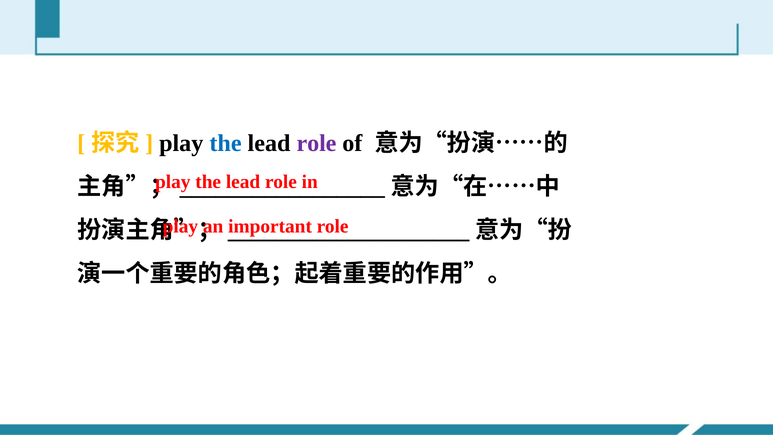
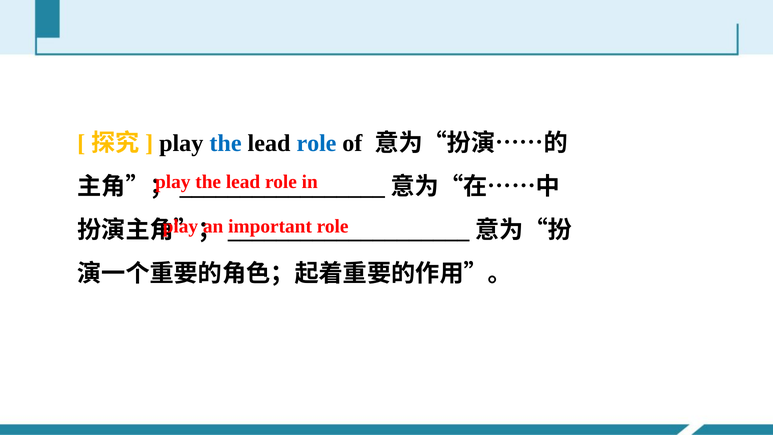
role colour: purple -> blue (316, 143)
